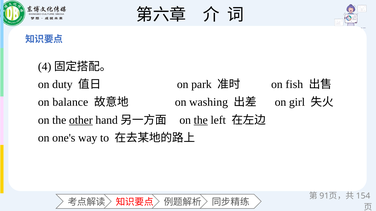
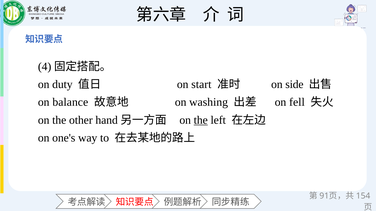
park: park -> start (201, 85)
fish: fish -> side (294, 85)
girl: girl -> fell (297, 102)
other underline: present -> none (81, 120)
